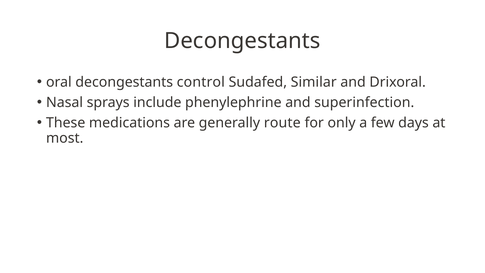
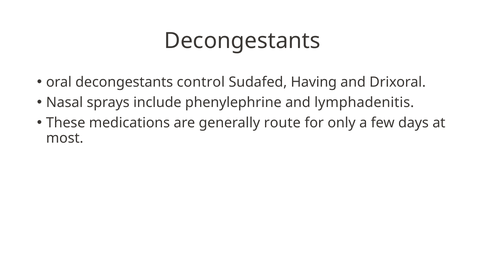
Similar: Similar -> Having (314, 82)
superinfection: superinfection -> lymphadenitis (364, 102)
